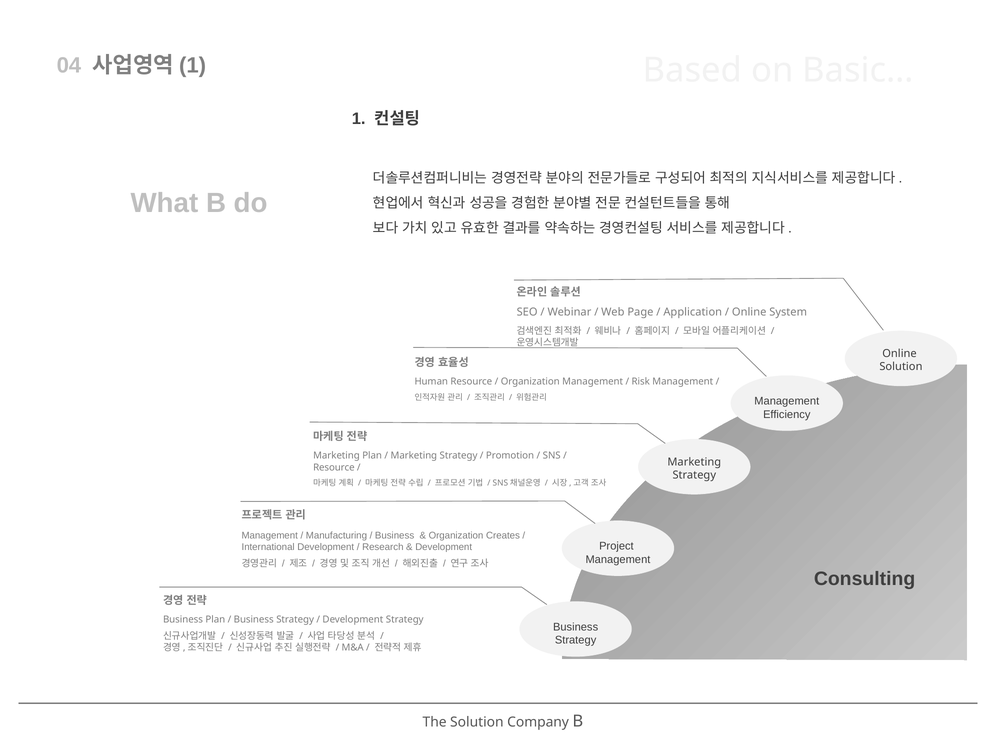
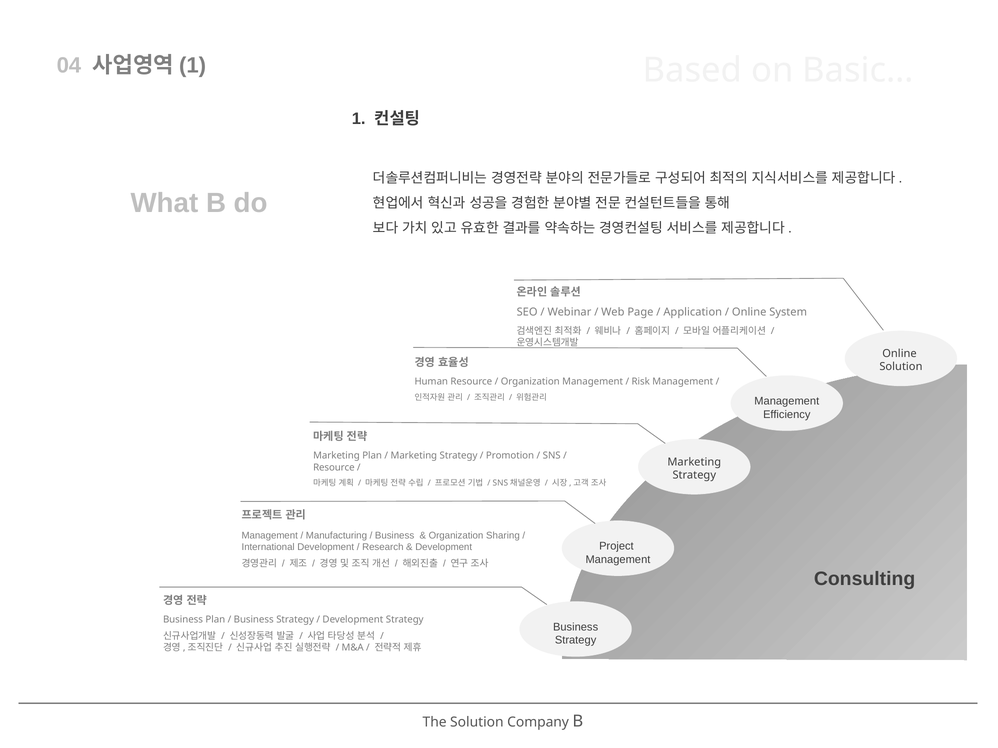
Creates: Creates -> Sharing (503, 536)
